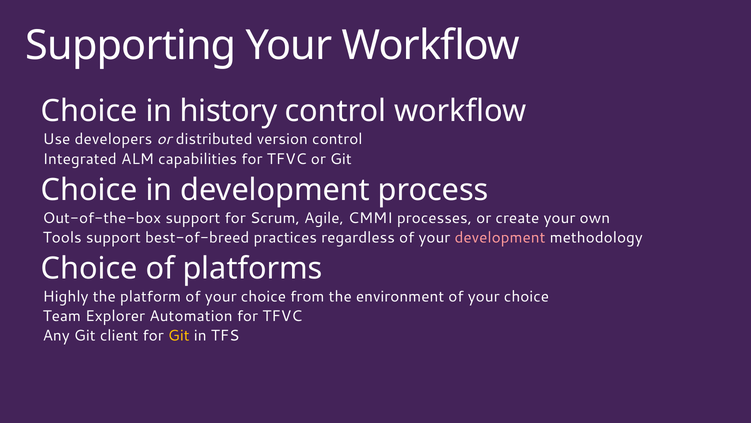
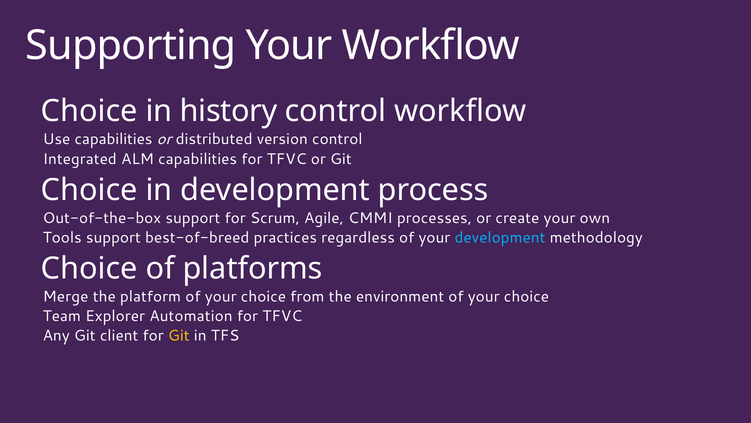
Use developers: developers -> capabilities (114, 139)
development colour: pink -> light blue (500, 237)
Highly: Highly -> Merge (66, 296)
